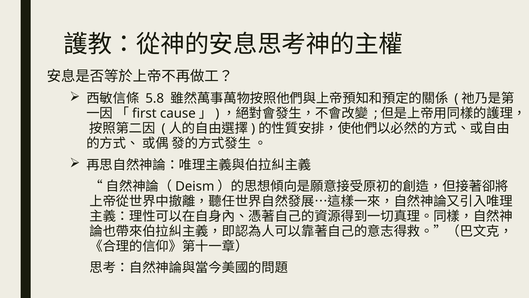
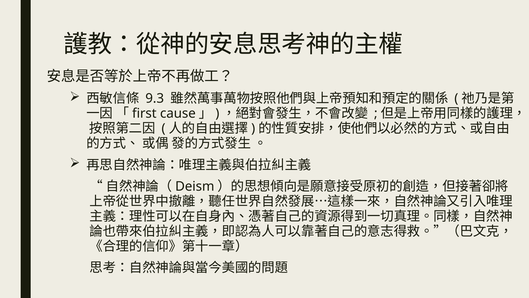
5.8: 5.8 -> 9.3 (155, 98)
